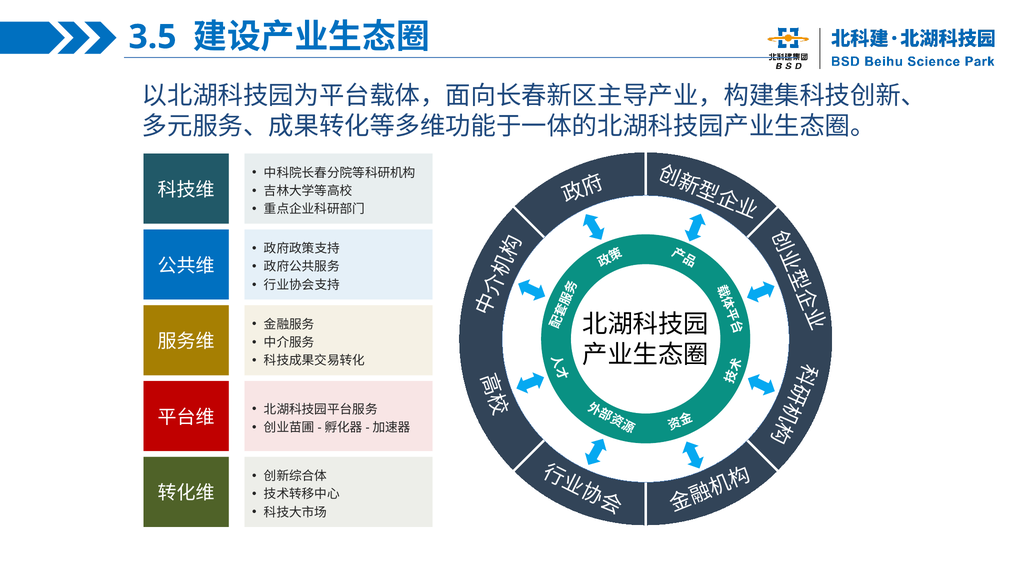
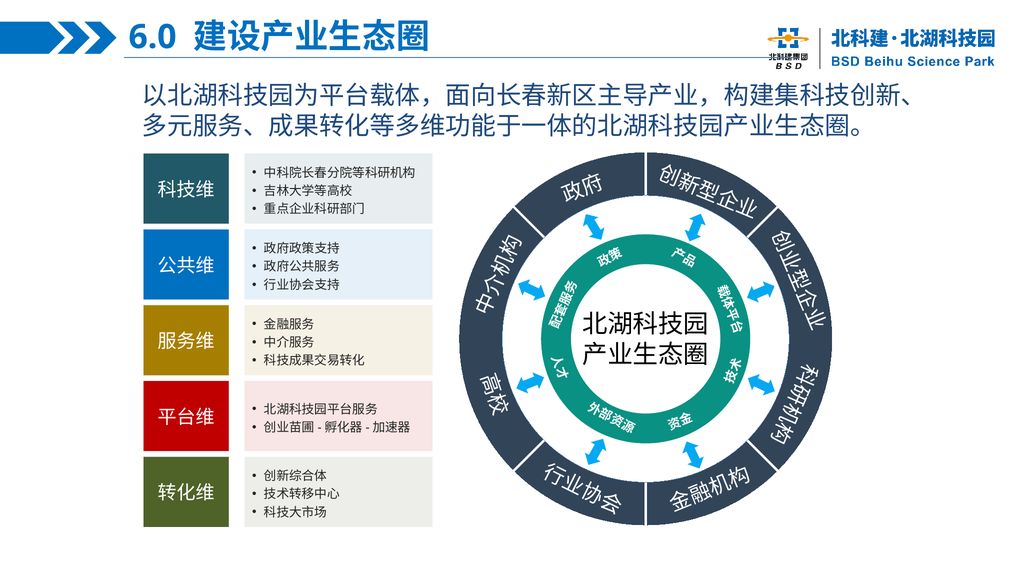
3.5: 3.5 -> 6.0 (153, 37)
